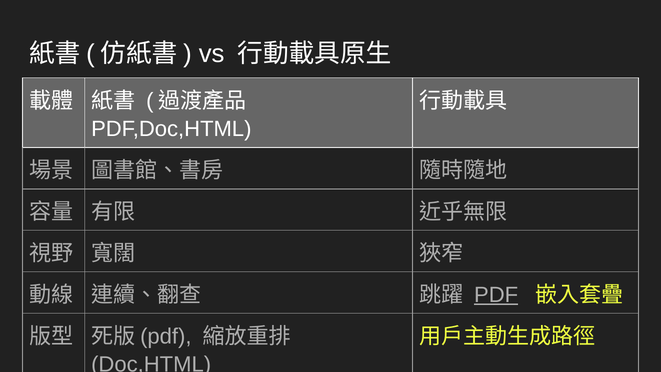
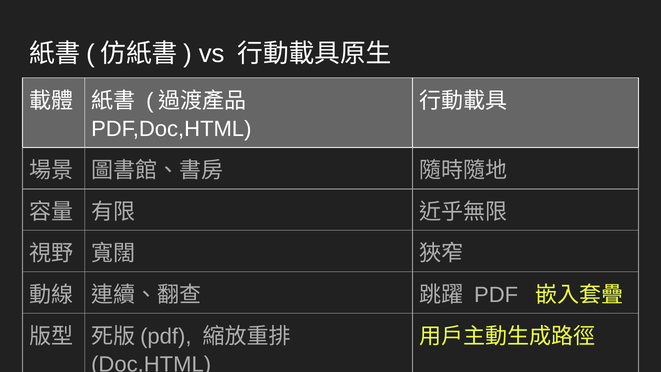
PDF underline: present -> none (496, 295)
